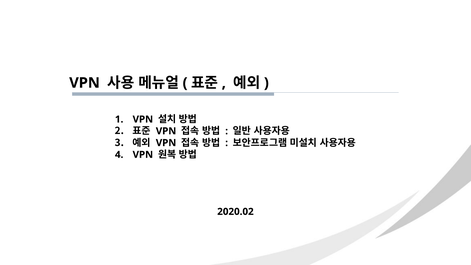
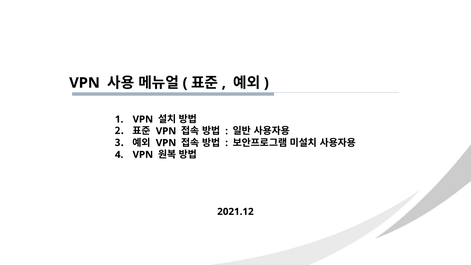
2020.02: 2020.02 -> 2021.12 (235, 212)
